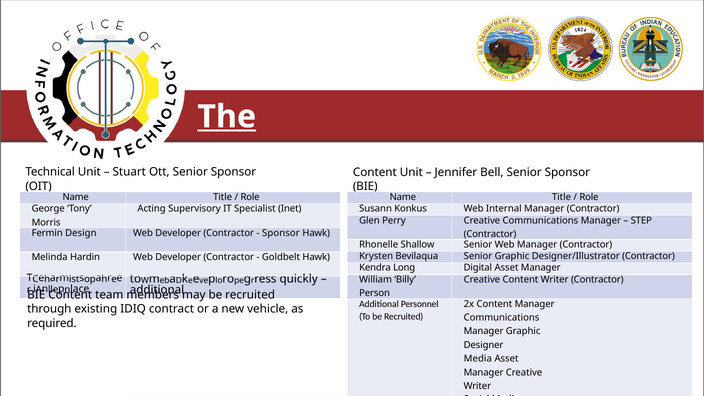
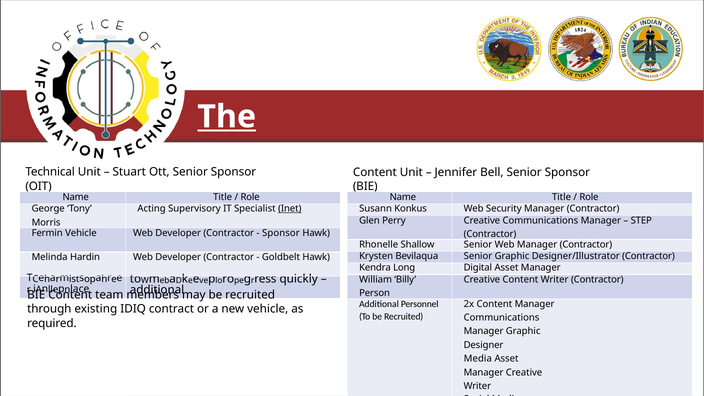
Internal: Internal -> Security (504, 209)
Inet underline: none -> present (290, 209)
Fermin Design: Design -> Vehicle (81, 233)
